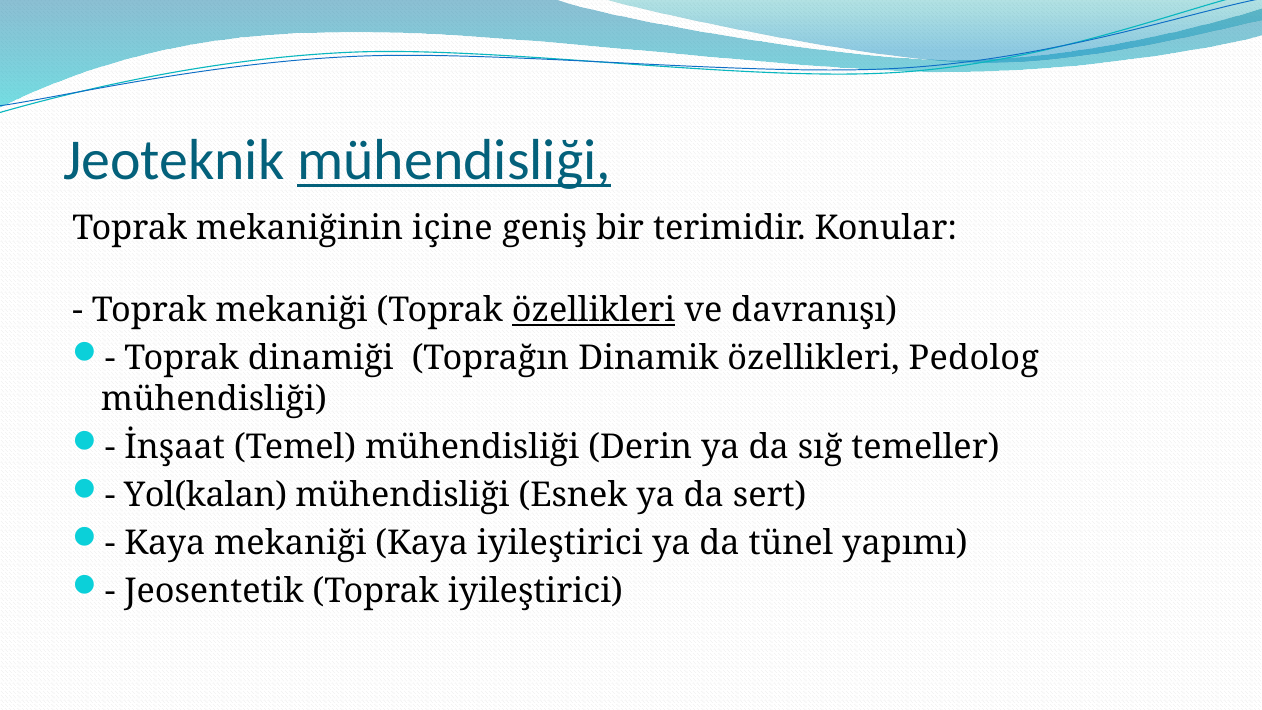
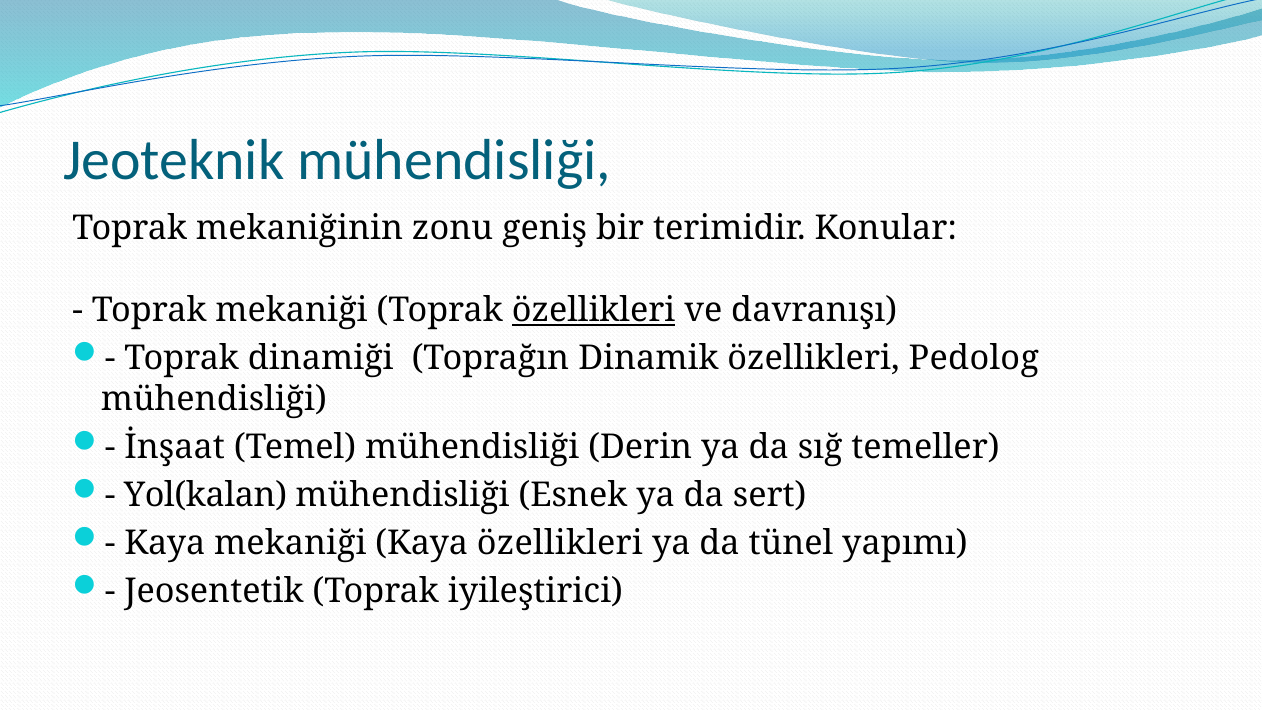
mühendisliği underline: present -> none (454, 160)
içine: içine -> zonu (453, 228)
Kaya iyileştirici: iyileştirici -> özellikleri (560, 543)
